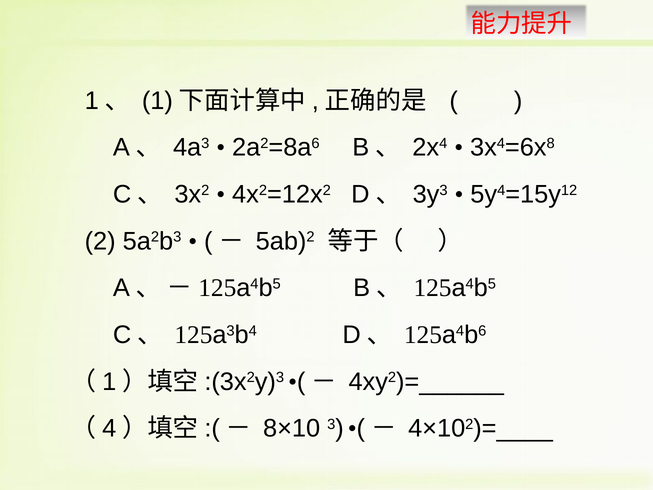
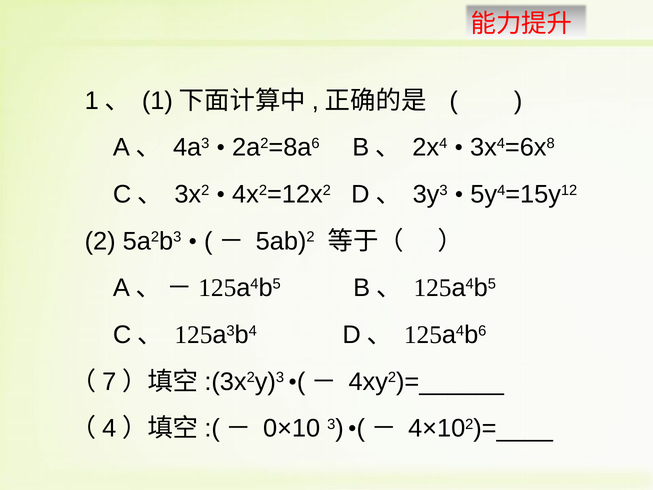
1: 1 -> 7 (109, 381)
8×10: 8×10 -> 0×10 (292, 428)
